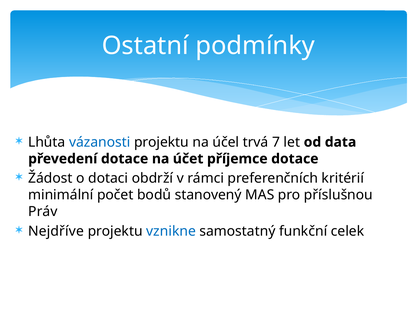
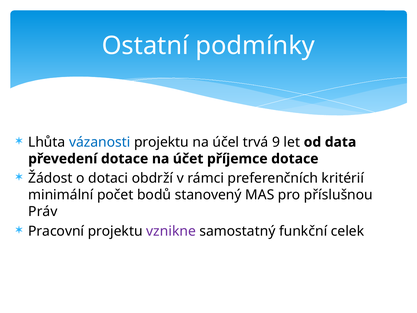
7: 7 -> 9 (276, 142)
Nejdříve: Nejdříve -> Pracovní (56, 231)
vznikne colour: blue -> purple (171, 231)
